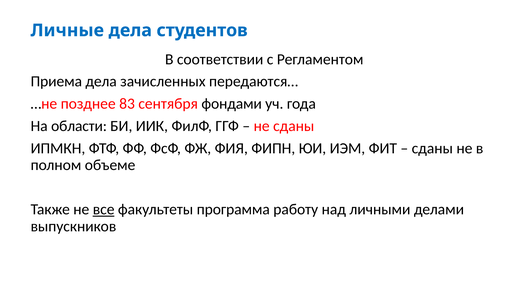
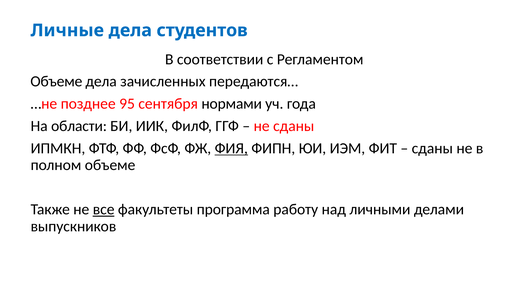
Приема: Приема -> Объеме (56, 82)
83: 83 -> 95 (127, 104)
фондами: фондами -> нормами (232, 104)
ФИЯ underline: none -> present (231, 148)
